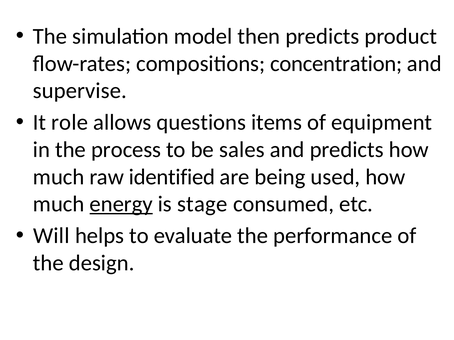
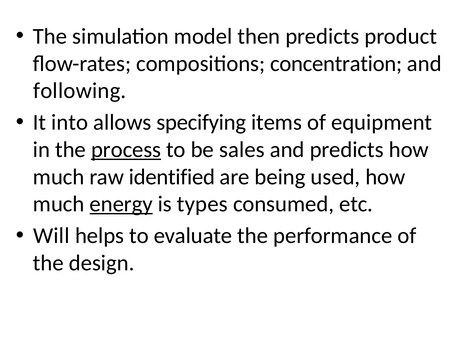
supervise: supervise -> following (80, 91)
role: role -> into (70, 123)
questions: questions -> specifying (201, 123)
process underline: none -> present (126, 150)
stage: stage -> types (202, 204)
